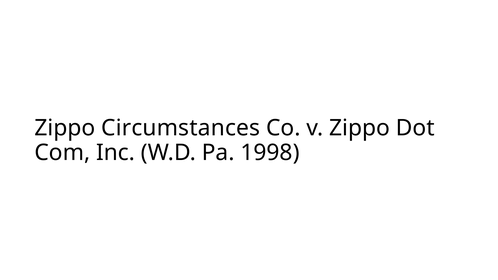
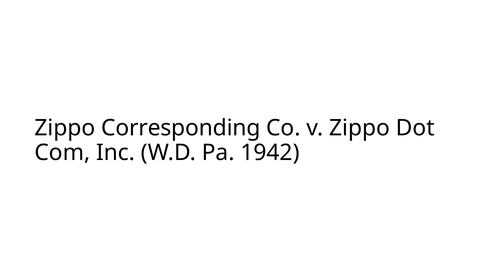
Circumstances: Circumstances -> Corresponding (181, 128)
1998: 1998 -> 1942 (270, 153)
